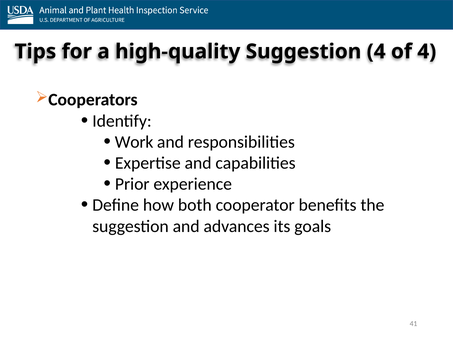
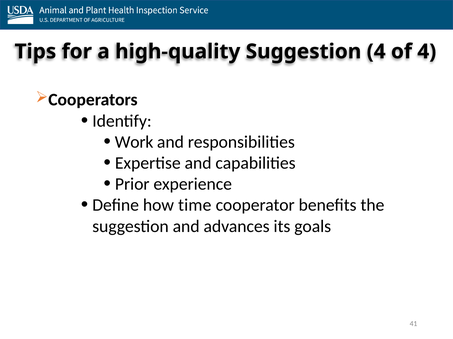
both: both -> time (195, 206)
